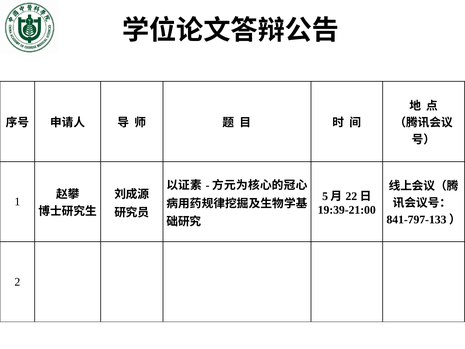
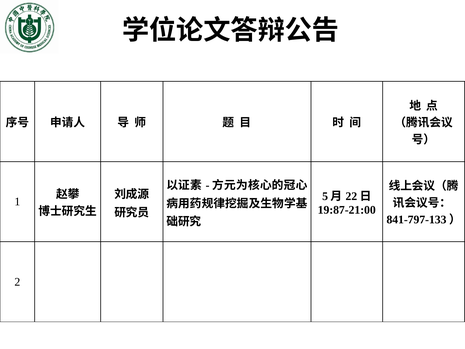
19:39-21:00: 19:39-21:00 -> 19:87-21:00 (347, 210)
